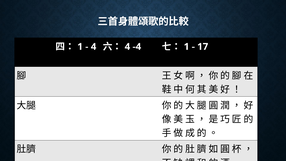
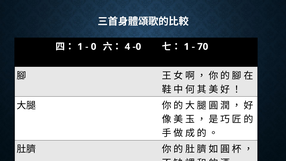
4: 4 -> 0 (94, 47)
-4: -4 -> -0 (137, 47)
17: 17 -> 70 (203, 47)
